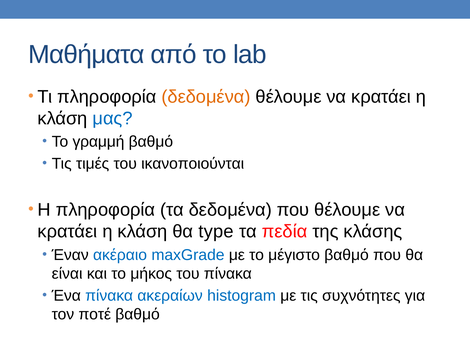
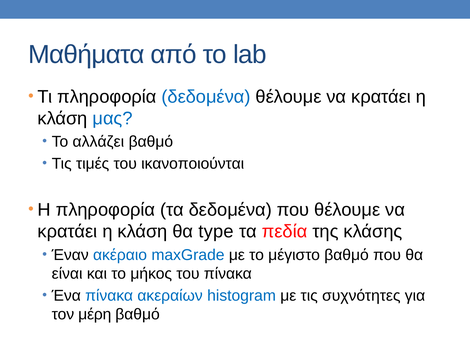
δεδομένα colour: orange -> blue (206, 97)
γραμμή: γραμμή -> αλλάζει (98, 142)
ποτέ: ποτέ -> μέρη (95, 315)
